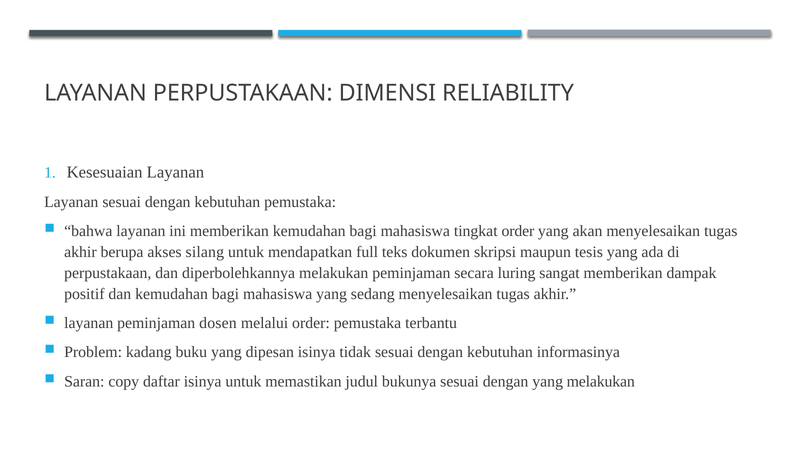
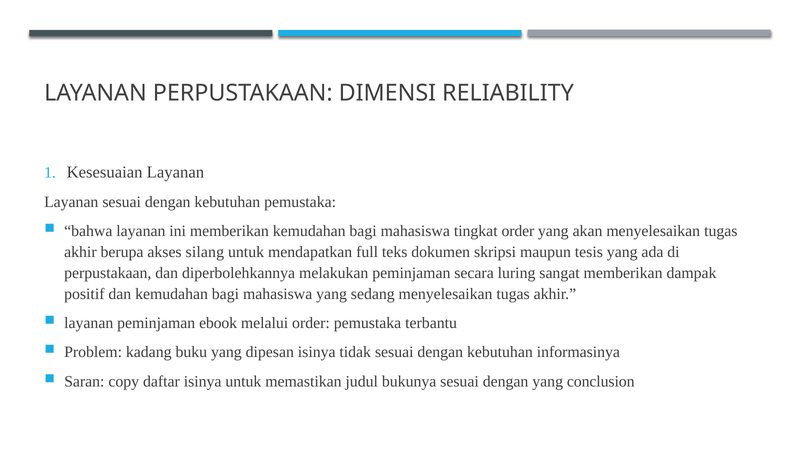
dosen: dosen -> ebook (218, 323)
yang melakukan: melakukan -> conclusion (601, 381)
